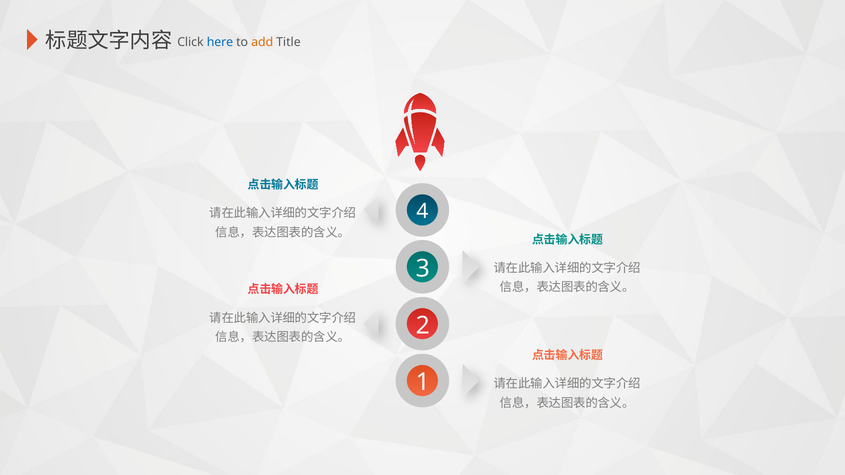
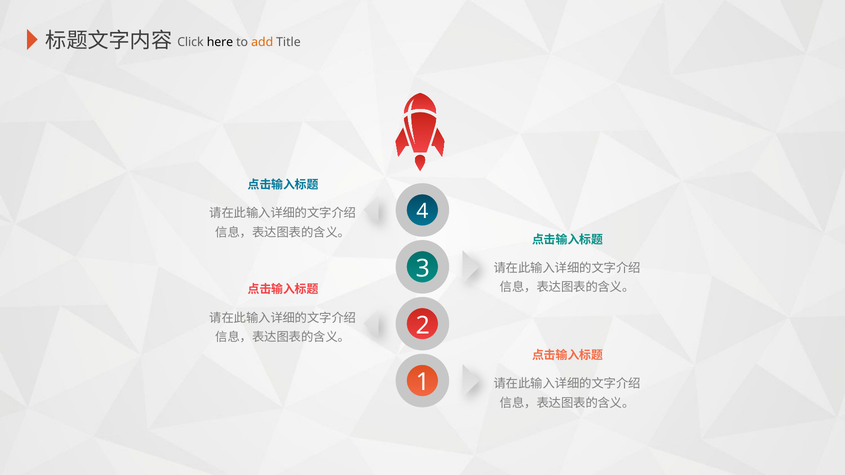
here colour: blue -> black (220, 42)
